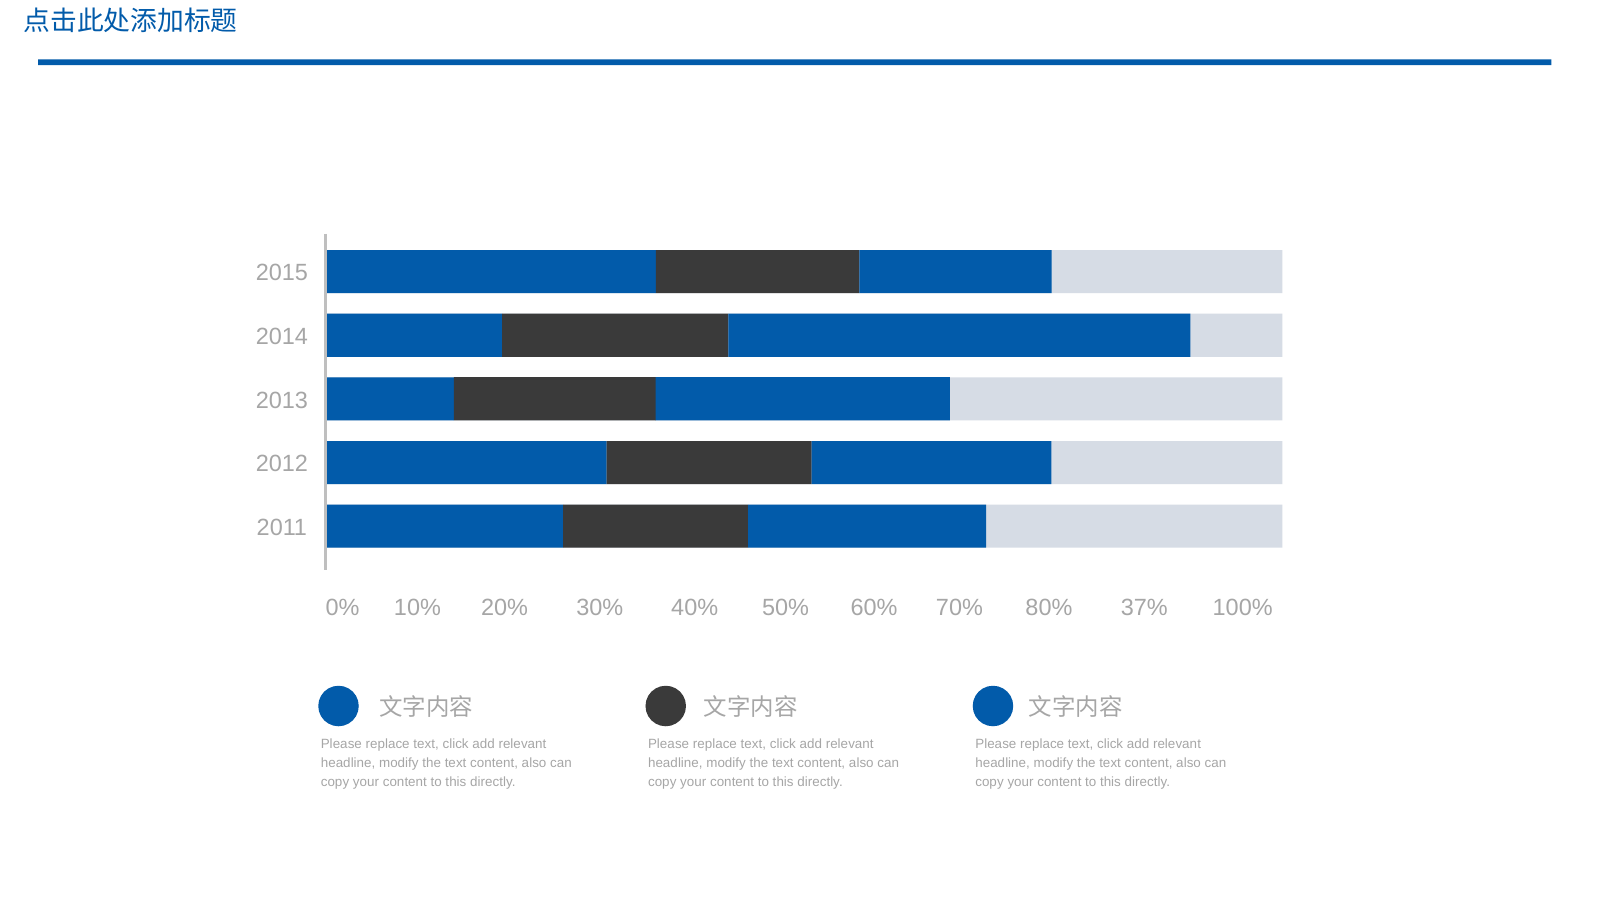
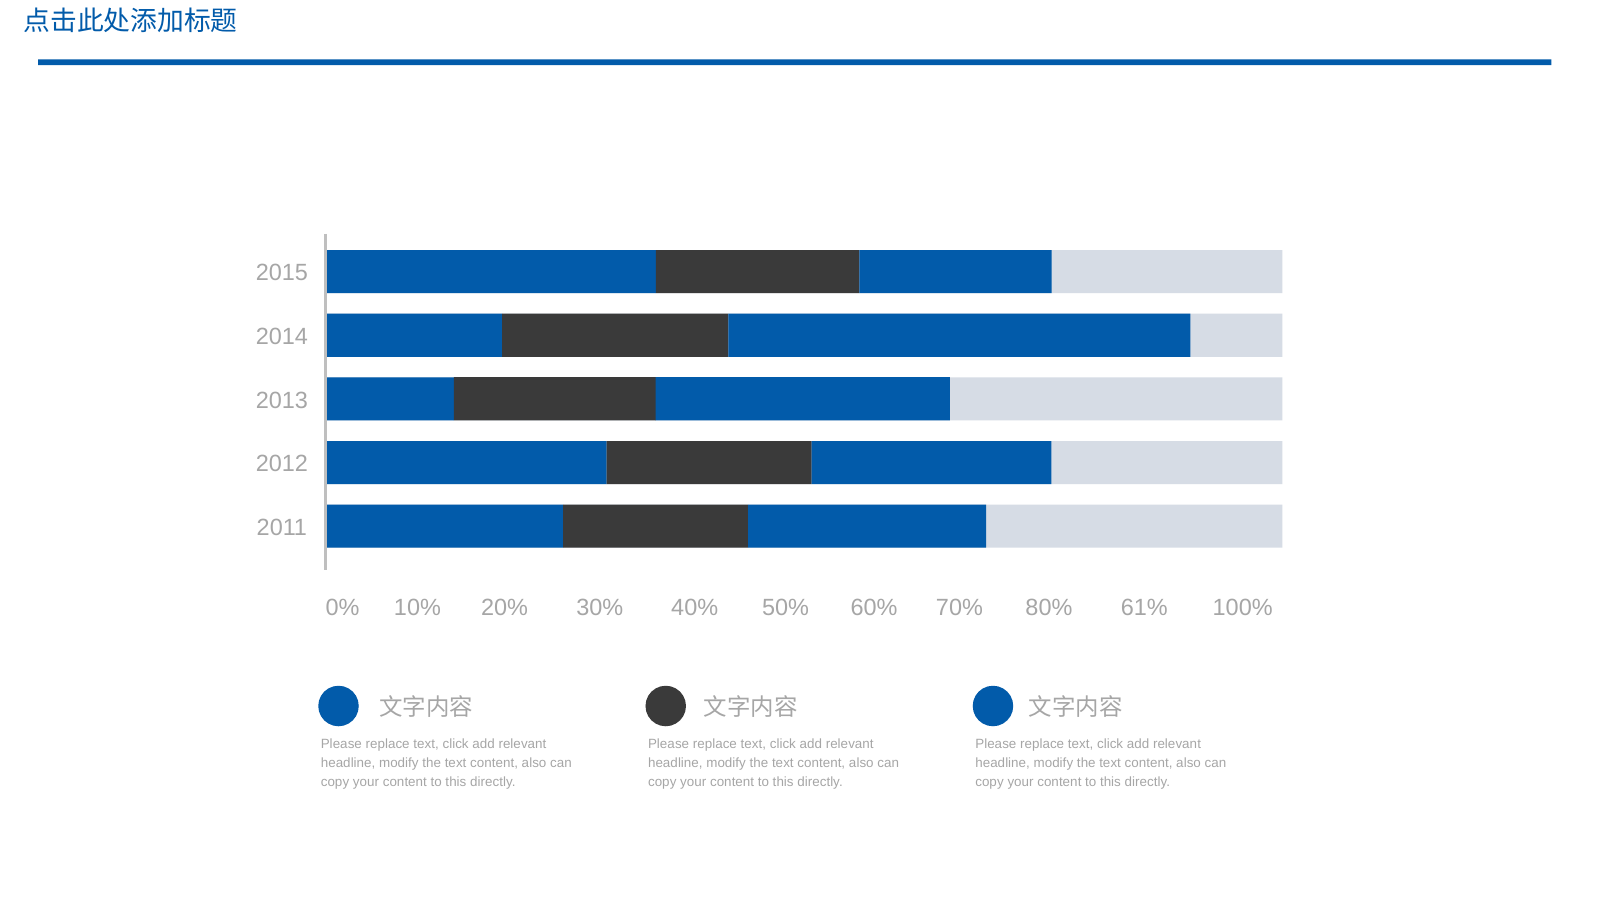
37%: 37% -> 61% (1144, 608)
